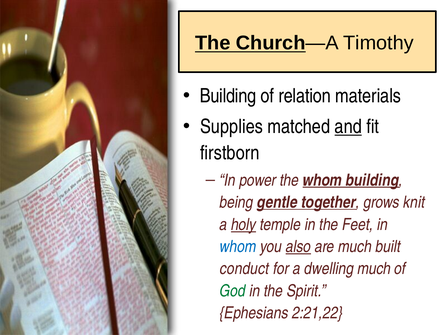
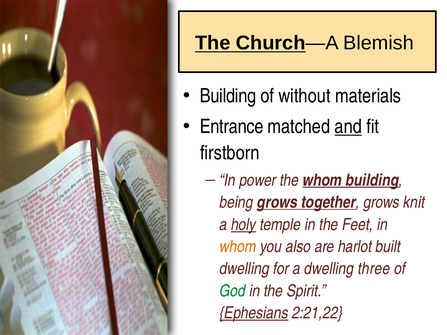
Timothy: Timothy -> Blemish (378, 43)
relation: relation -> without (305, 96)
Supplies: Supplies -> Entrance (232, 127)
being gentle: gentle -> grows (277, 203)
whom colour: blue -> orange (238, 247)
also underline: present -> none (298, 247)
are much: much -> harlot (355, 247)
conduct: conduct -> dwelling (244, 269)
dwelling much: much -> three (374, 269)
Ephesians underline: none -> present (254, 313)
